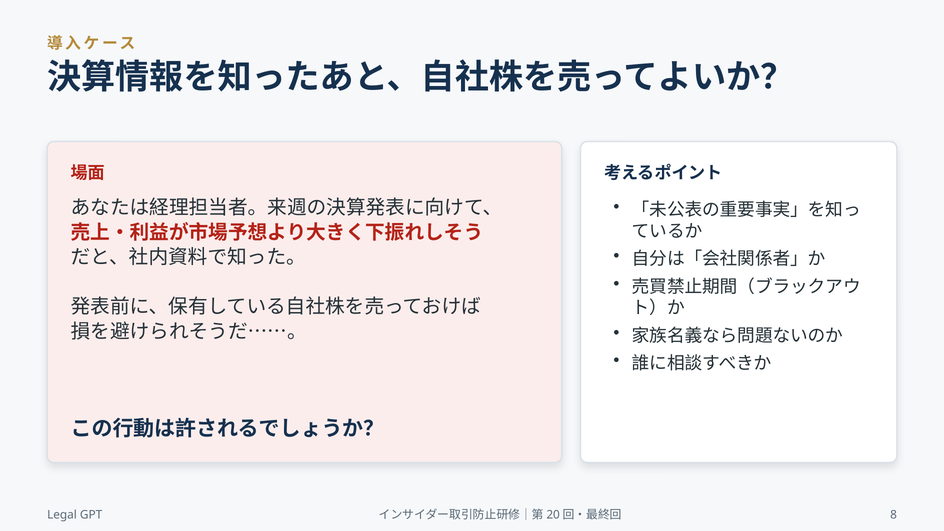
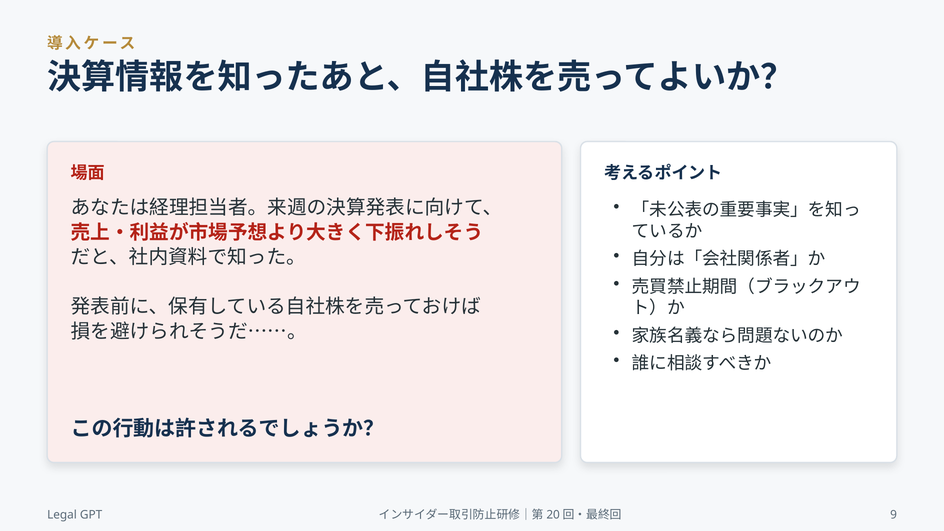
8: 8 -> 9 (894, 515)
